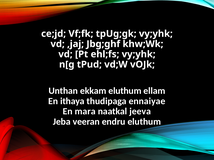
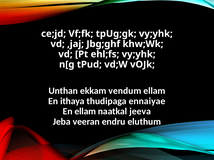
ekkam eluthum: eluthum -> vendum (125, 91)
En mara: mara -> ellam (85, 112)
